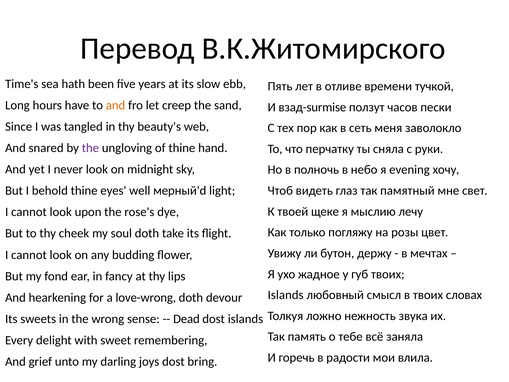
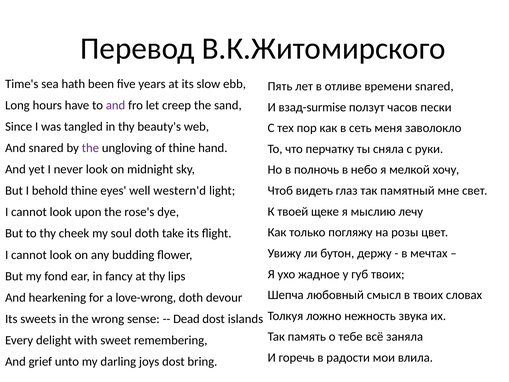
времени тучкой: тучкой -> snared (434, 86)
and colour: orange -> purple (116, 105)
evening: evening -> мелкой (409, 170)
мерный'd: мерный'd -> western'd (180, 191)
Islands: Islands -> Шепча (286, 295)
